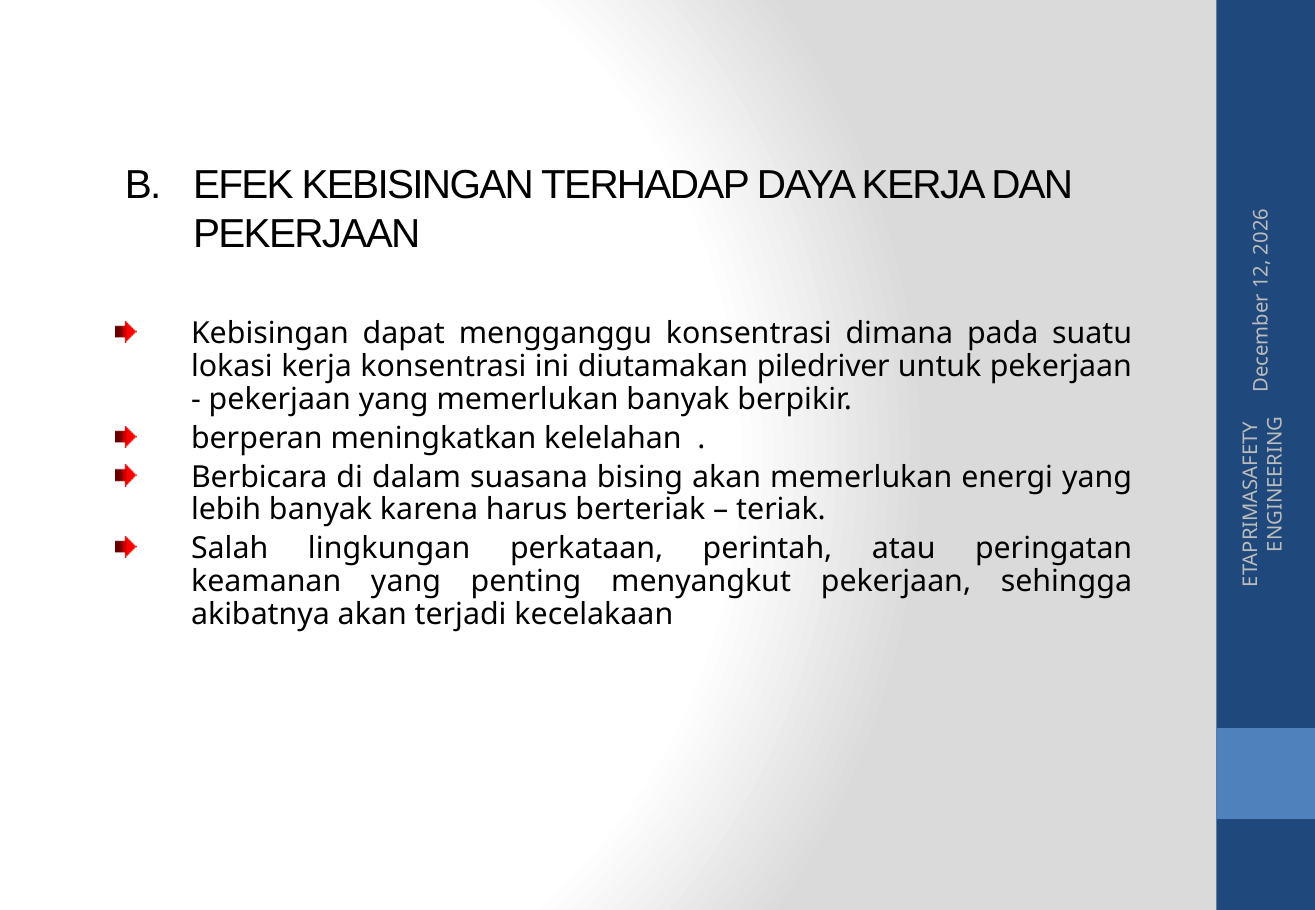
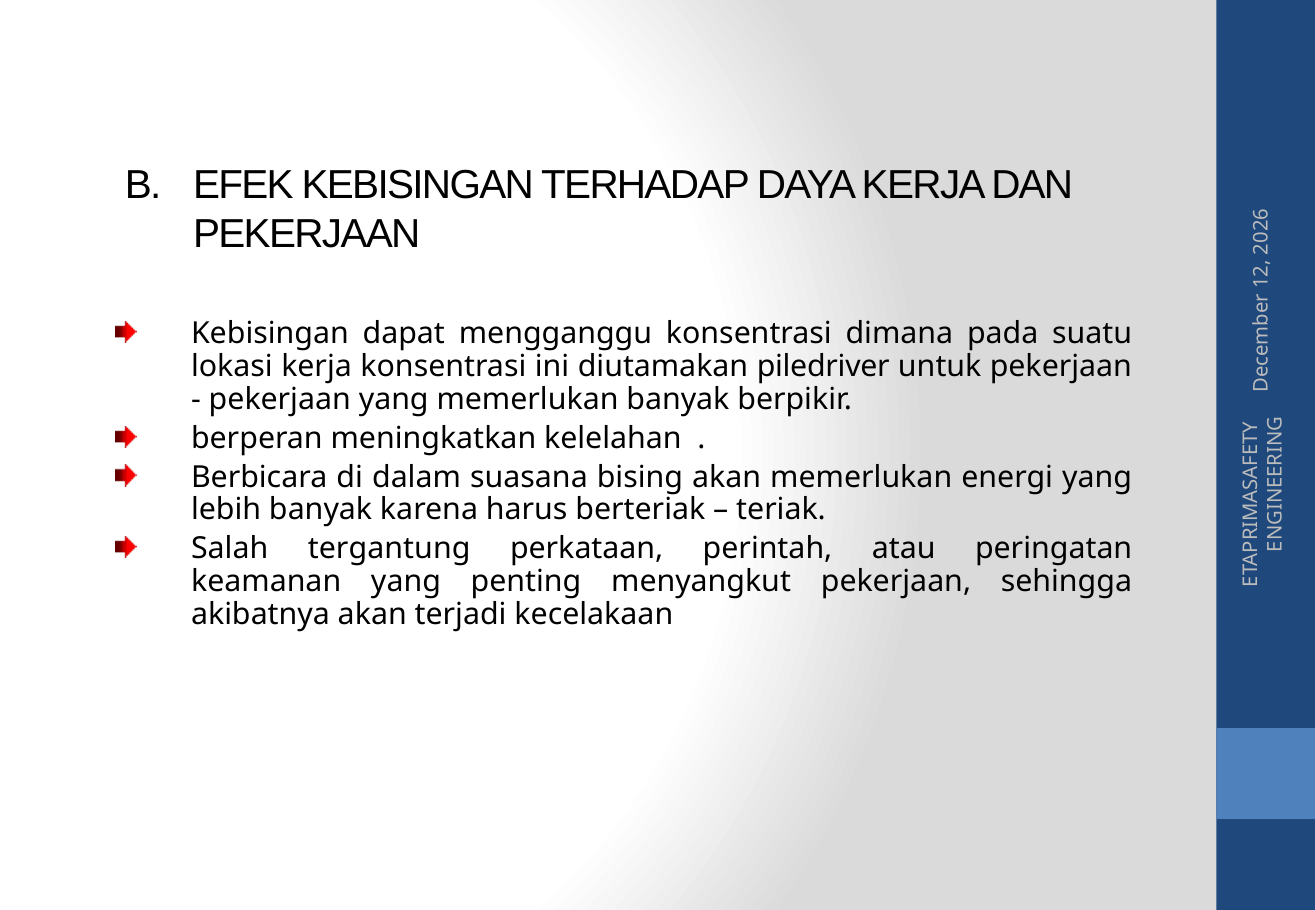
lingkungan: lingkungan -> tergantung (389, 549)
